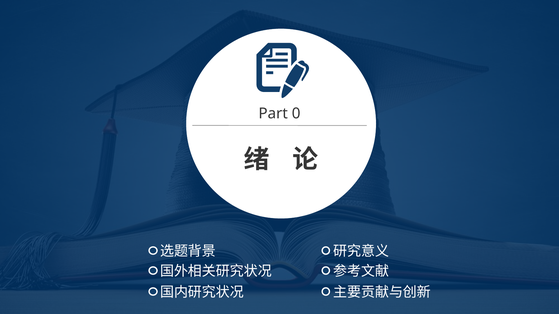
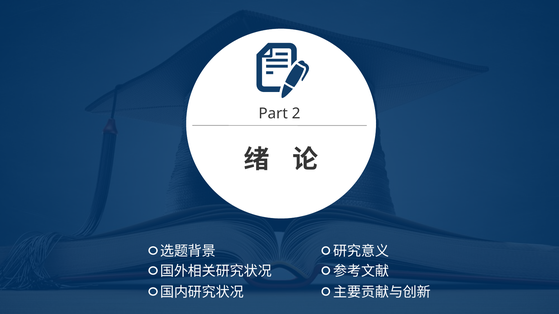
0: 0 -> 2 (296, 114)
